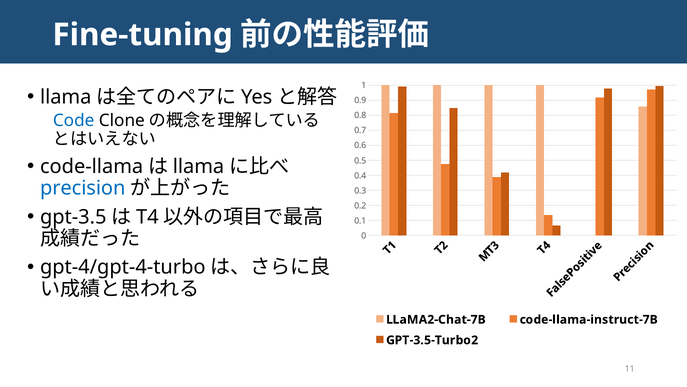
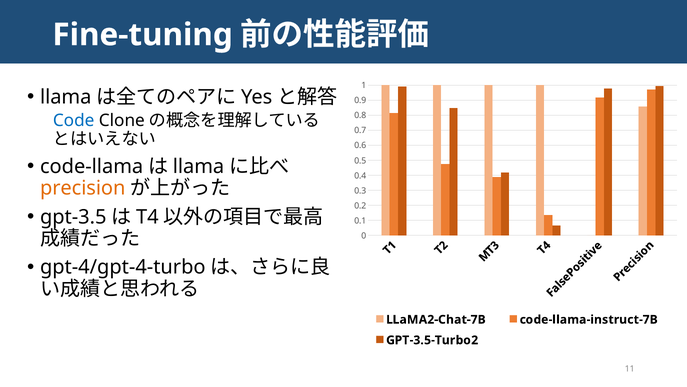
precision colour: blue -> orange (83, 188)
